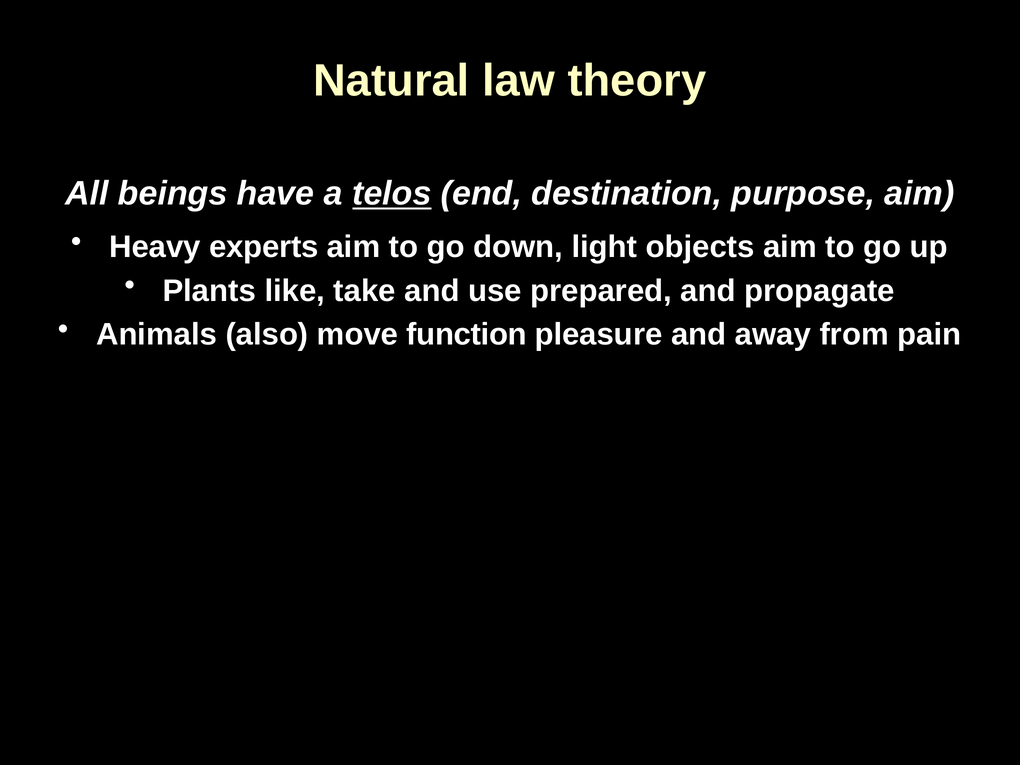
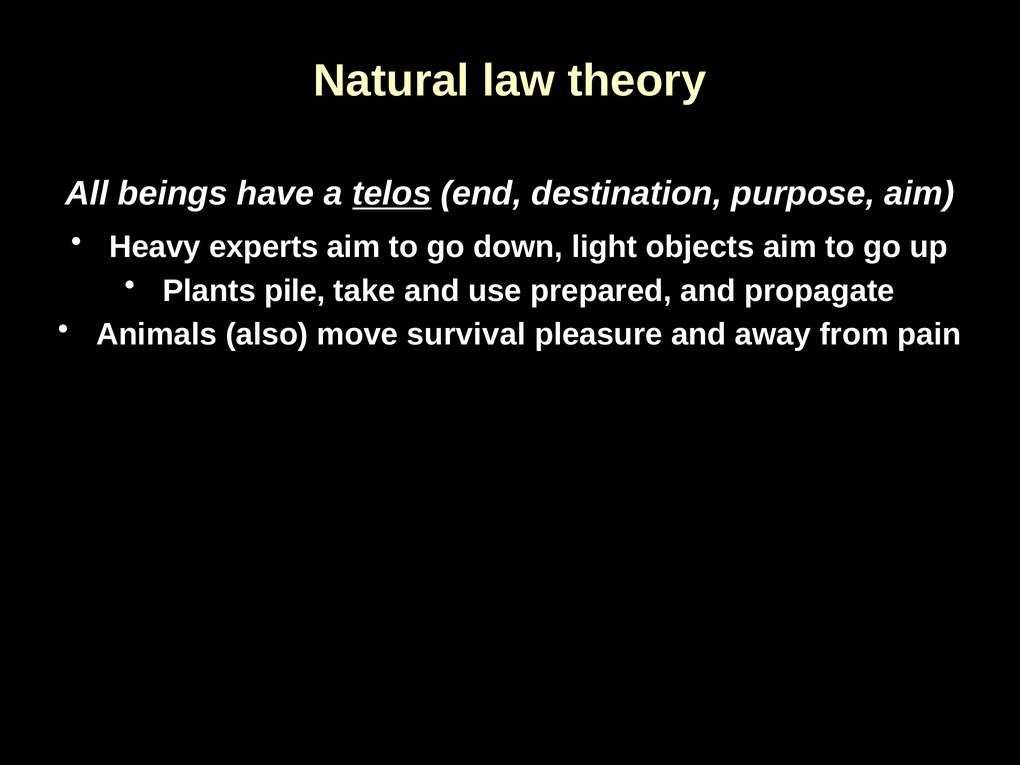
like: like -> pile (295, 291)
function: function -> survival (466, 334)
